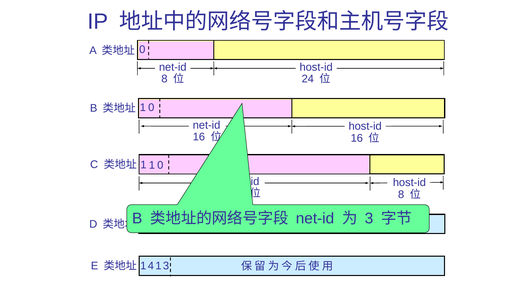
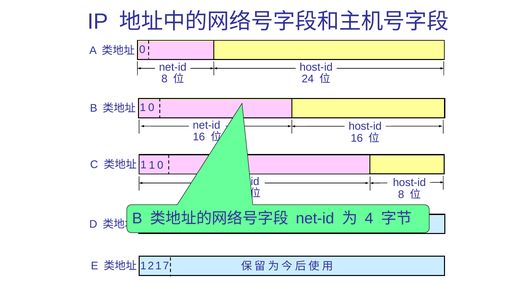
3: 3 -> 4 (369, 218)
4: 4 -> 2 (151, 266)
1 3: 3 -> 7 (166, 266)
